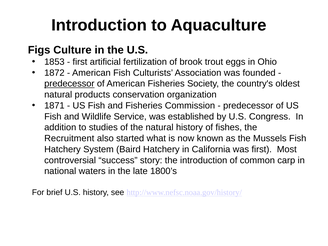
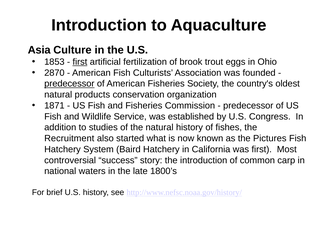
Figs: Figs -> Asia (39, 50)
first underline: none -> present (80, 62)
1872: 1872 -> 2870 (54, 73)
Mussels: Mussels -> Pictures (270, 138)
